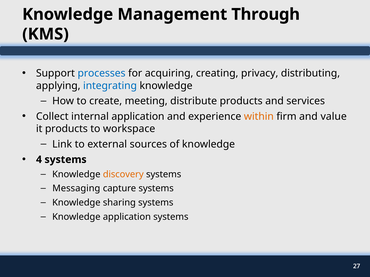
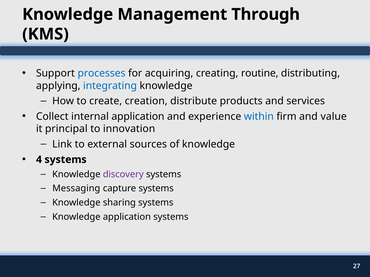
privacy: privacy -> routine (260, 73)
meeting: meeting -> creation (146, 101)
within colour: orange -> blue (259, 117)
it products: products -> principal (66, 129)
workspace: workspace -> innovation (129, 129)
discovery colour: orange -> purple (123, 175)
